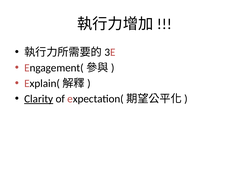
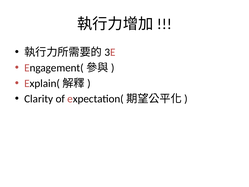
Clarity underline: present -> none (39, 99)
